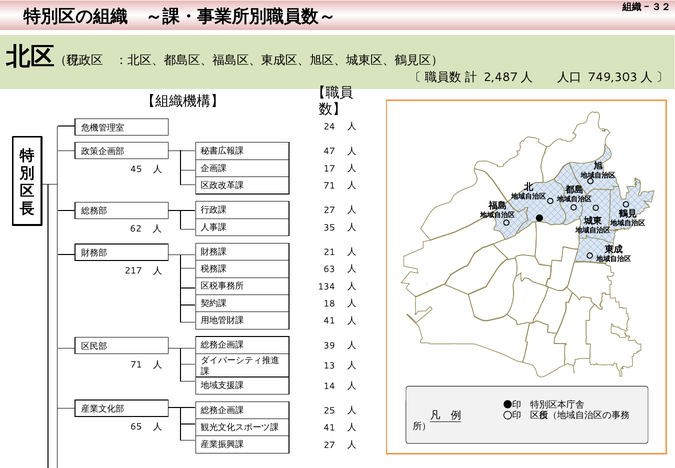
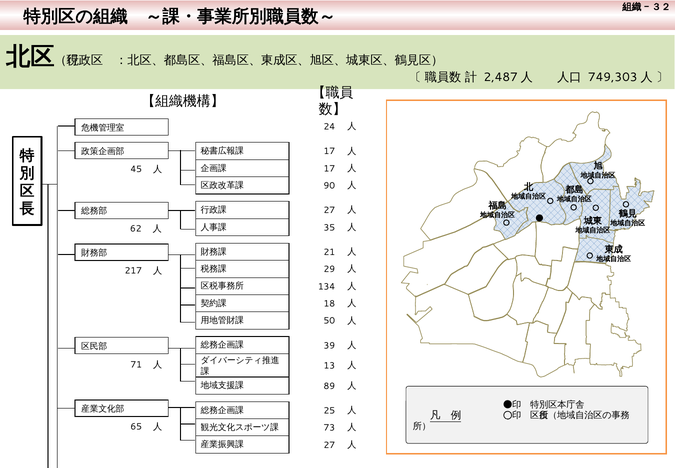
47: 47 -> 17 (329, 151)
71: 71 -> 90 (329, 186)
63: 63 -> 29 (329, 269)
41: 41 -> 50 (329, 321)
14: 14 -> 89 (329, 385)
41: 41 -> 73 (329, 427)
